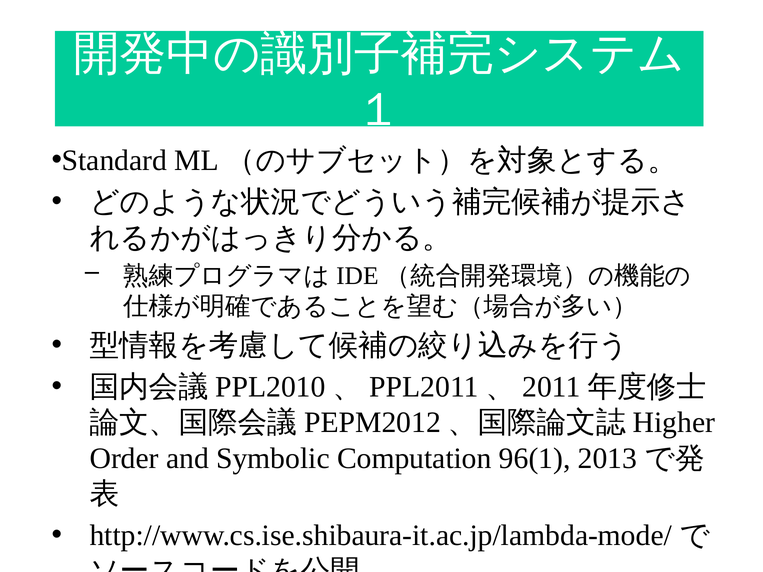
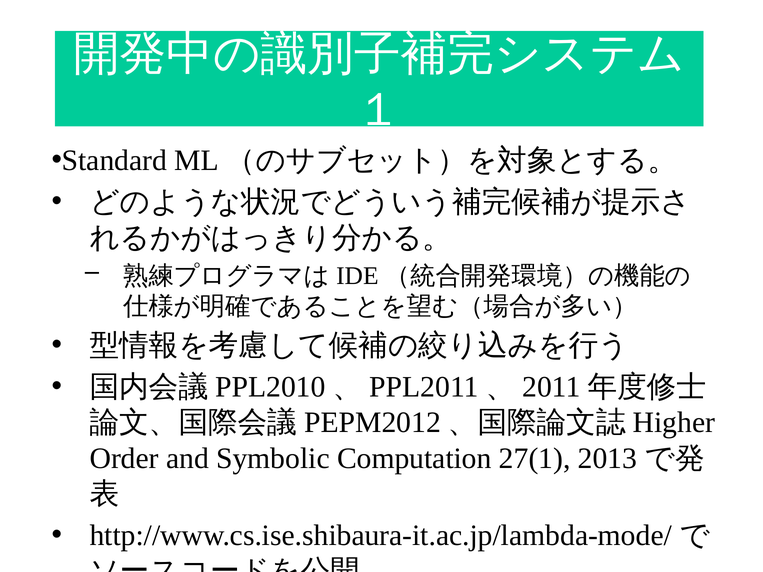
96(1: 96(1 -> 27(1 (535, 458)
